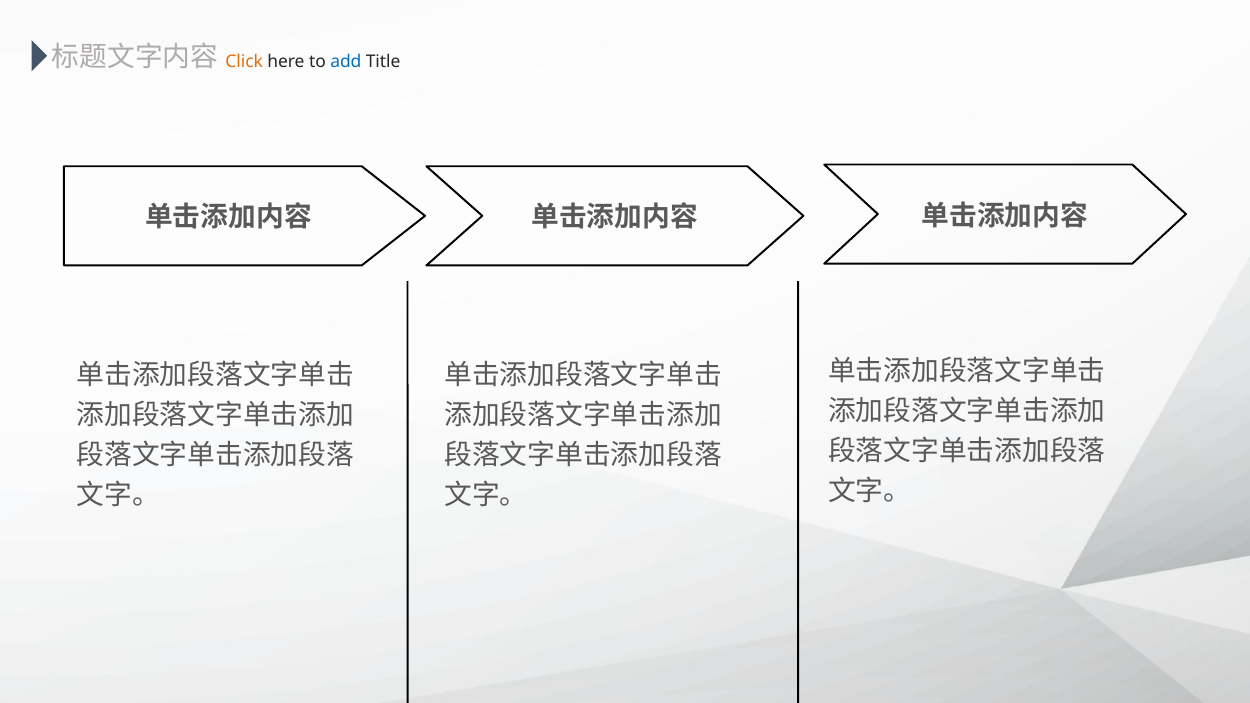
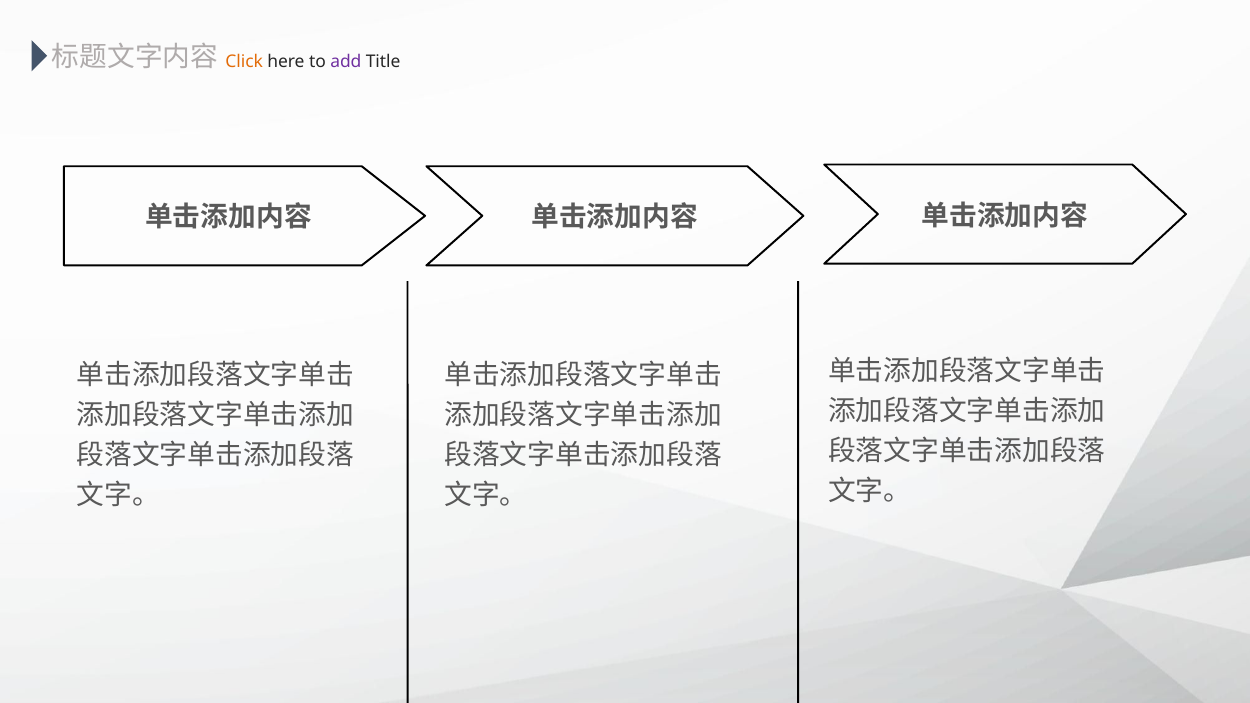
add colour: blue -> purple (346, 62)
